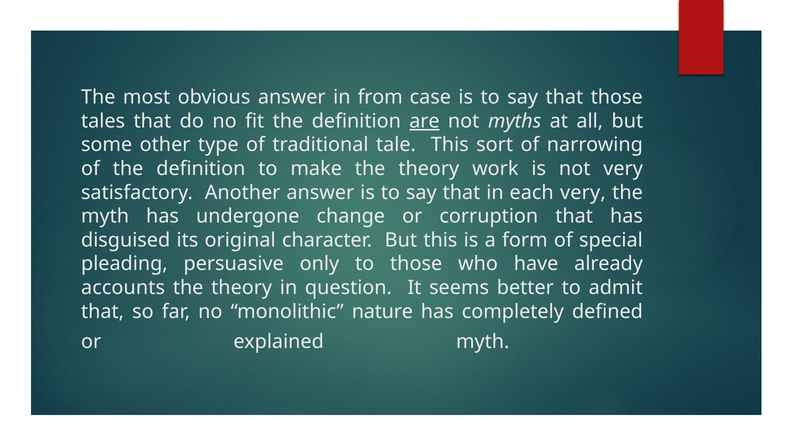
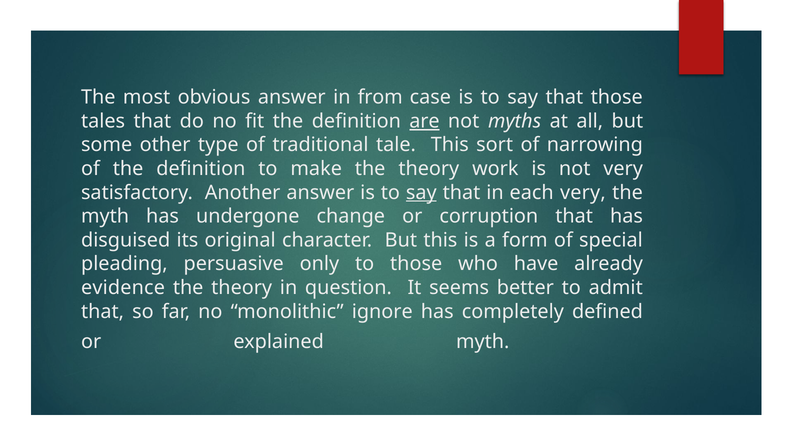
say underline: none -> present (421, 193)
accounts: accounts -> evidence (123, 288)
nature: nature -> ignore (382, 312)
